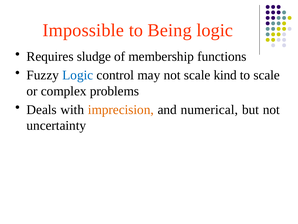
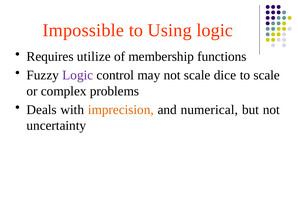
Being: Being -> Using (170, 30)
sludge: sludge -> utilize (94, 56)
Logic colour: blue -> purple (78, 75)
kind: kind -> dice (225, 75)
